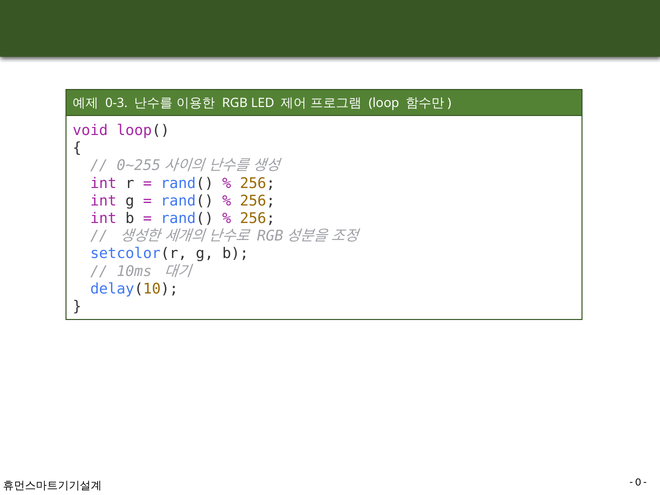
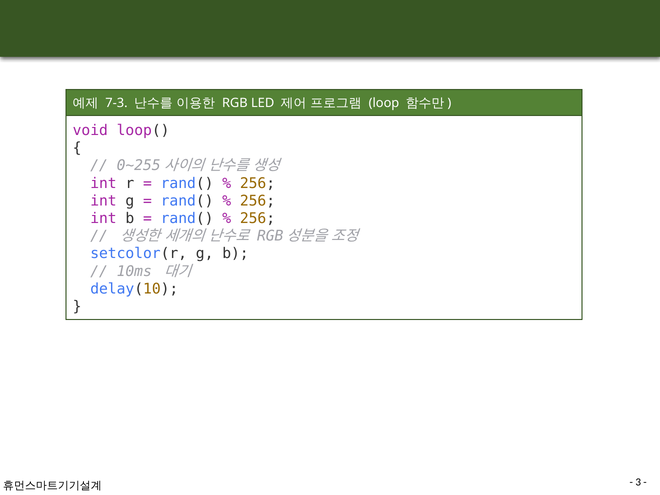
0-3: 0-3 -> 7-3 (116, 103)
0: 0 -> 3 (638, 482)
